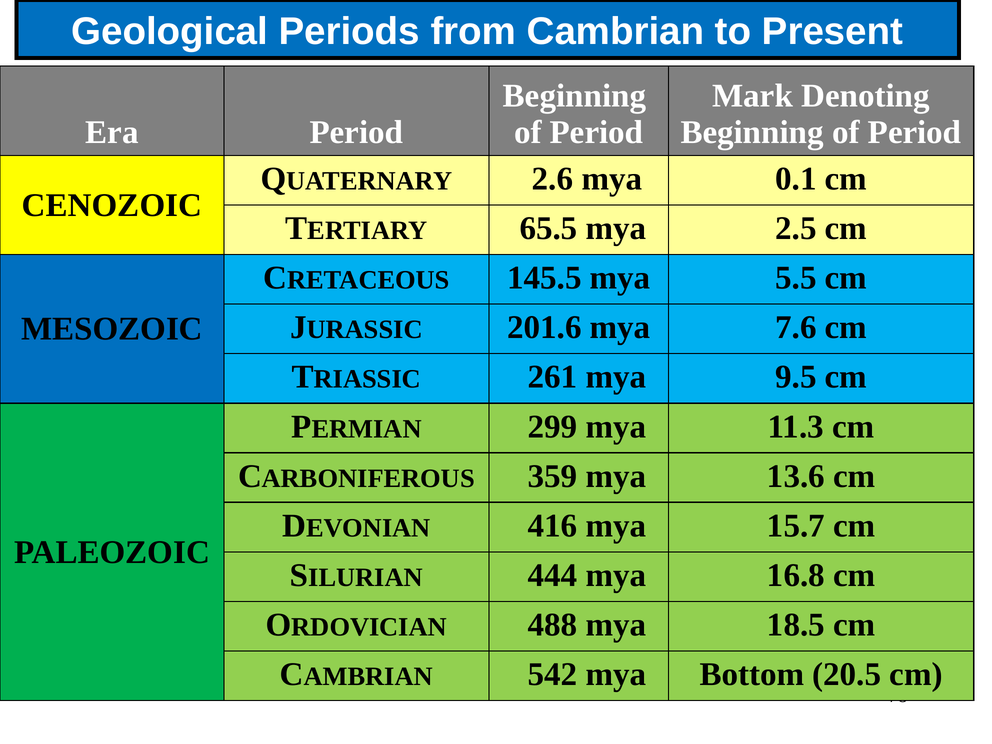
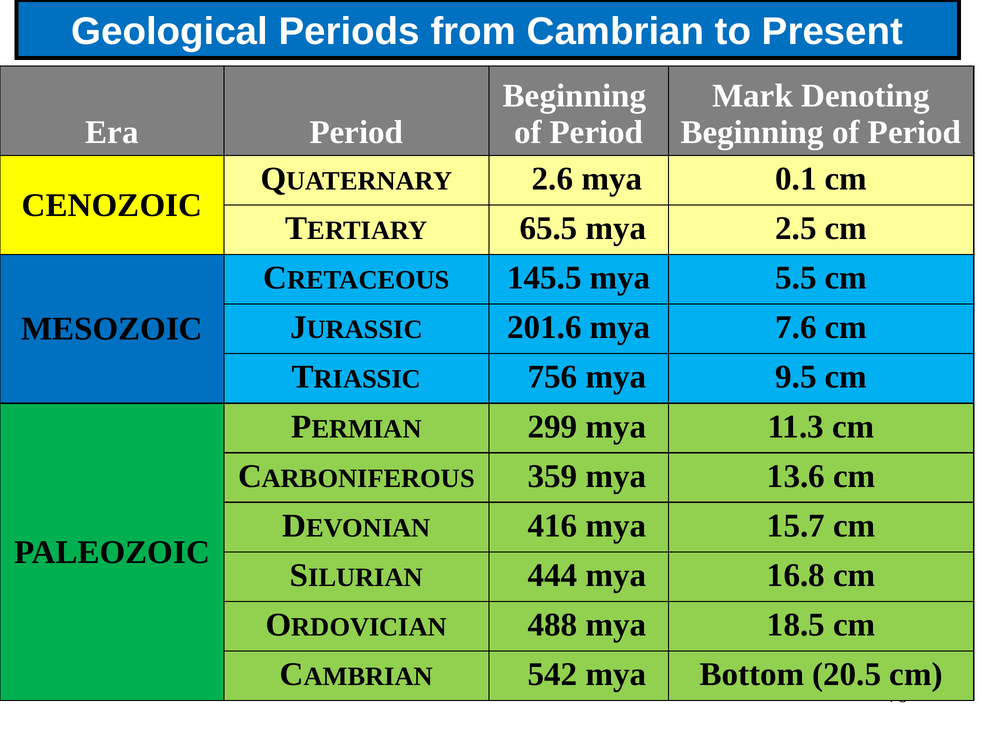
261: 261 -> 756 (553, 377)
